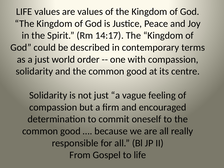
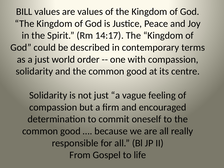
LIFE: LIFE -> BILL (24, 12)
